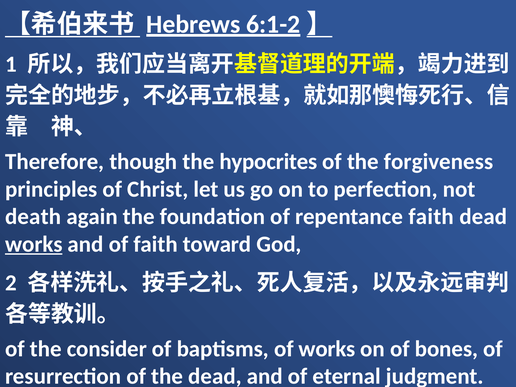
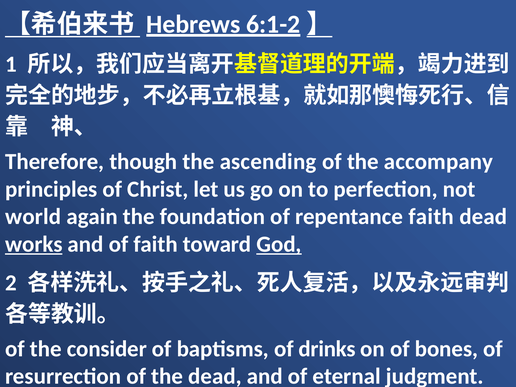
hypocrites: hypocrites -> ascending (268, 162)
forgiveness: forgiveness -> accompany (439, 162)
death: death -> world (33, 217)
God underline: none -> present (279, 244)
of works: works -> drinks (327, 349)
